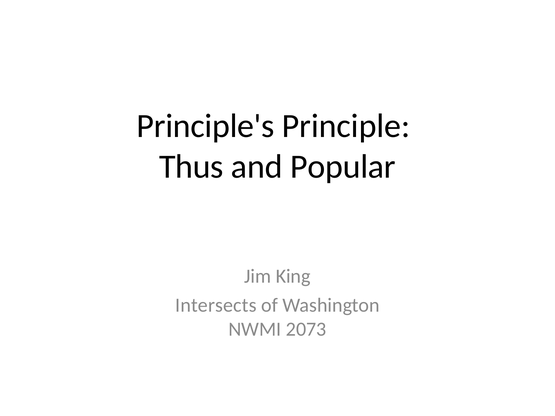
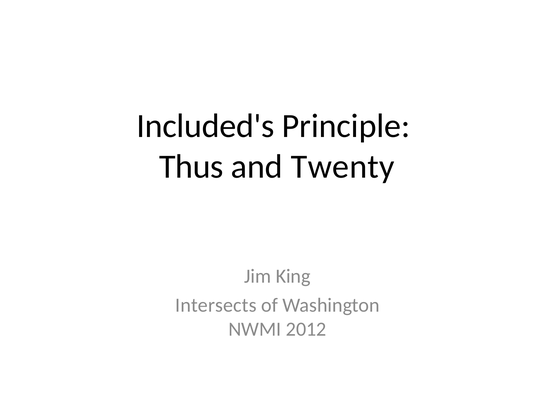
Principle's: Principle's -> Included's (205, 126)
Popular: Popular -> Twenty (343, 167)
2073: 2073 -> 2012 (306, 330)
